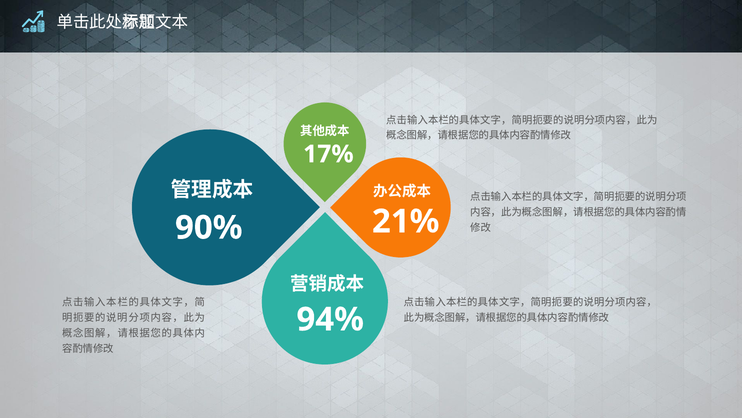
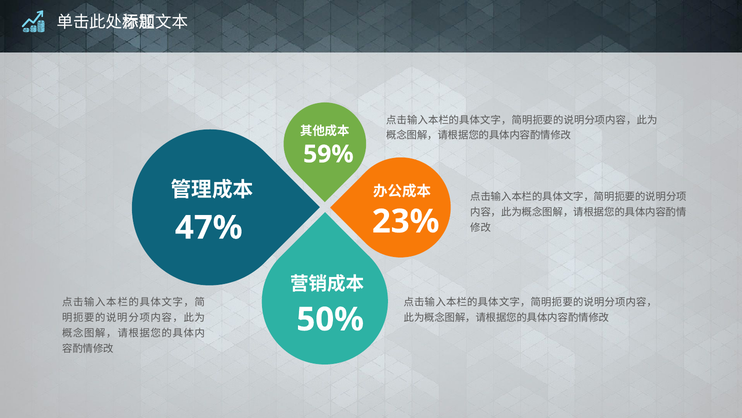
17%: 17% -> 59% (328, 154)
21%: 21% -> 23% (406, 221)
90%: 90% -> 47% (209, 227)
94%: 94% -> 50% (330, 319)
